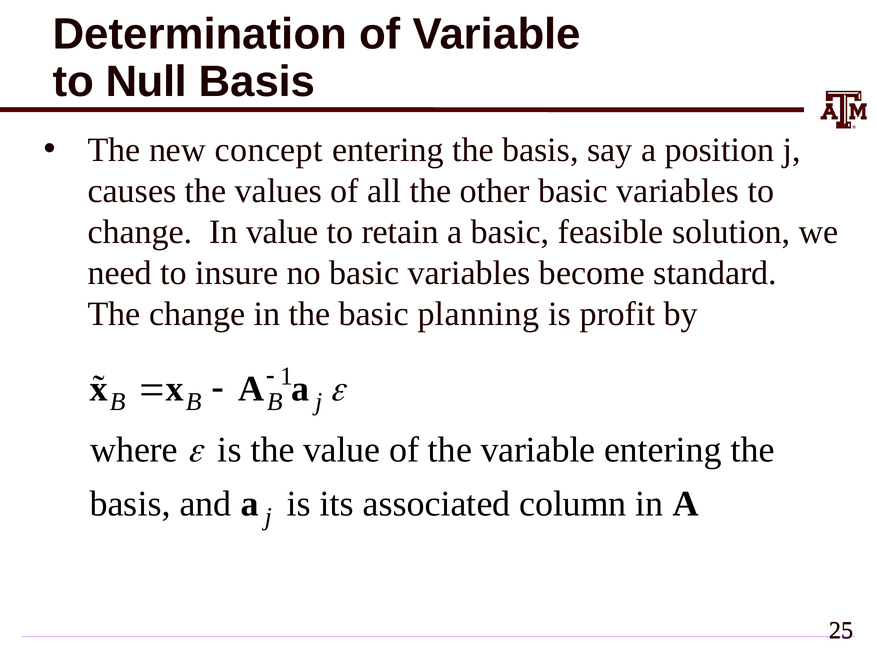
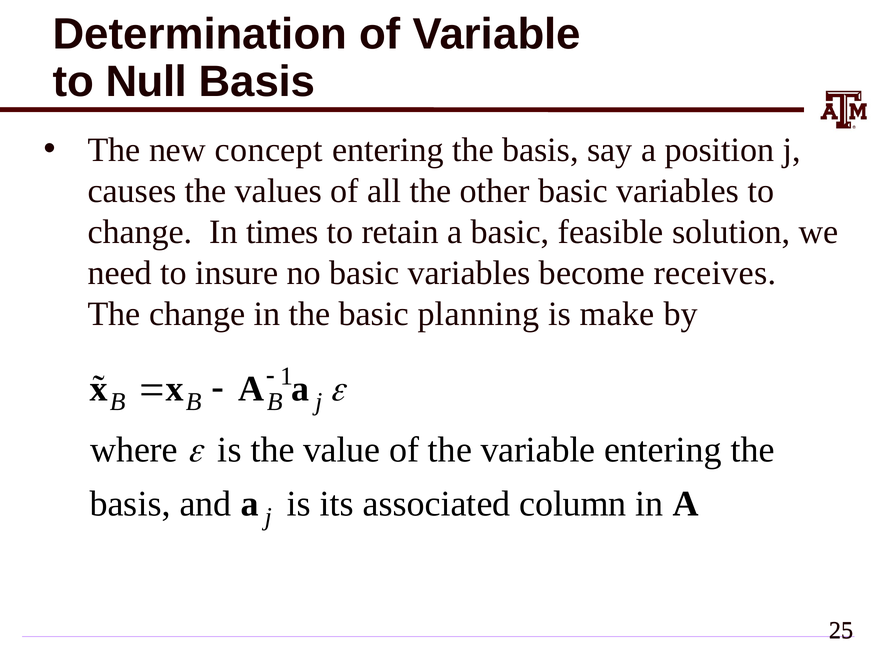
In value: value -> times (282, 232)
standard: standard -> receives (715, 273)
profit: profit -> make (617, 314)
